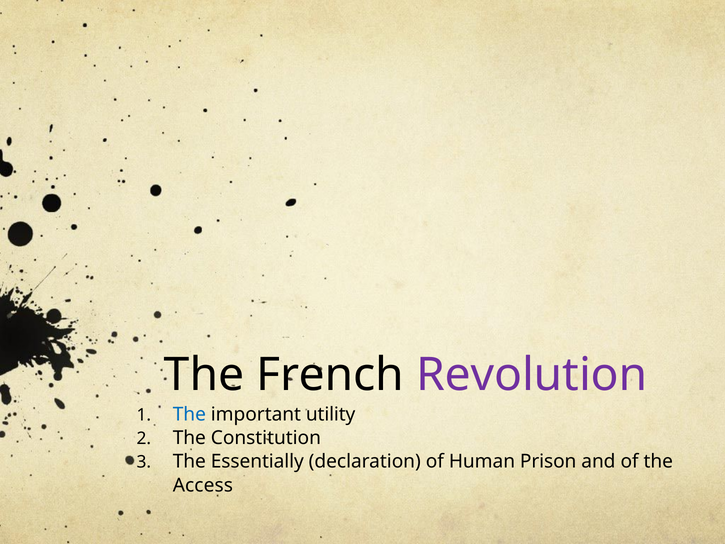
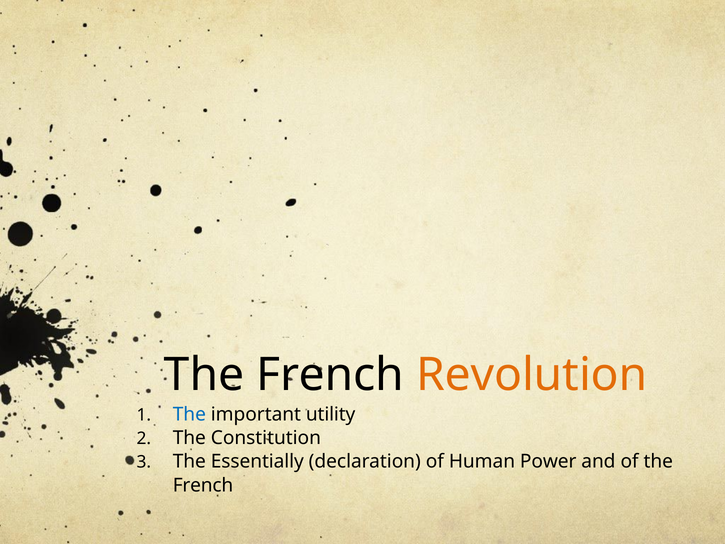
Revolution colour: purple -> orange (532, 375)
Prison: Prison -> Power (548, 461)
Access: Access -> French (203, 485)
